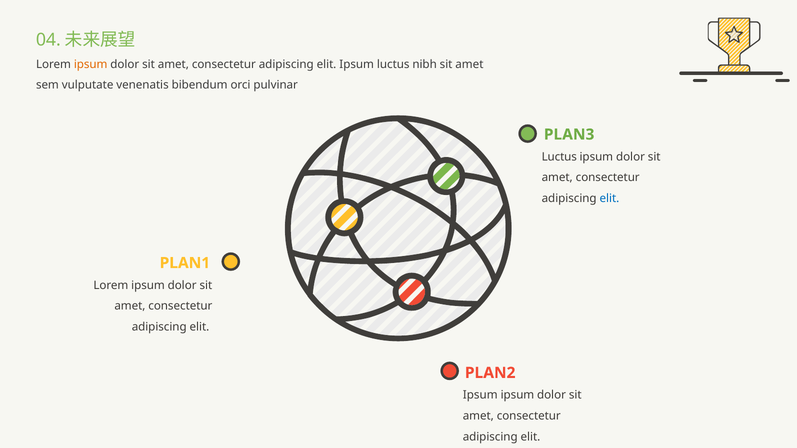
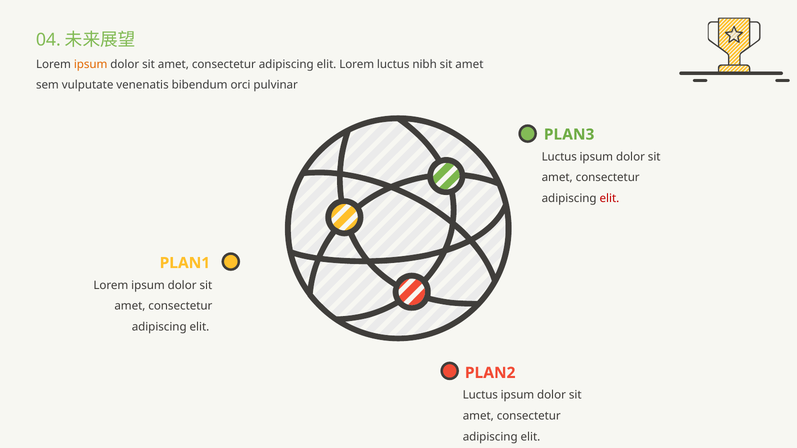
elit Ipsum: Ipsum -> Lorem (357, 64)
elit colour: blue -> red (609, 199)
Ipsum: Ipsum -> Luctus (480, 395)
